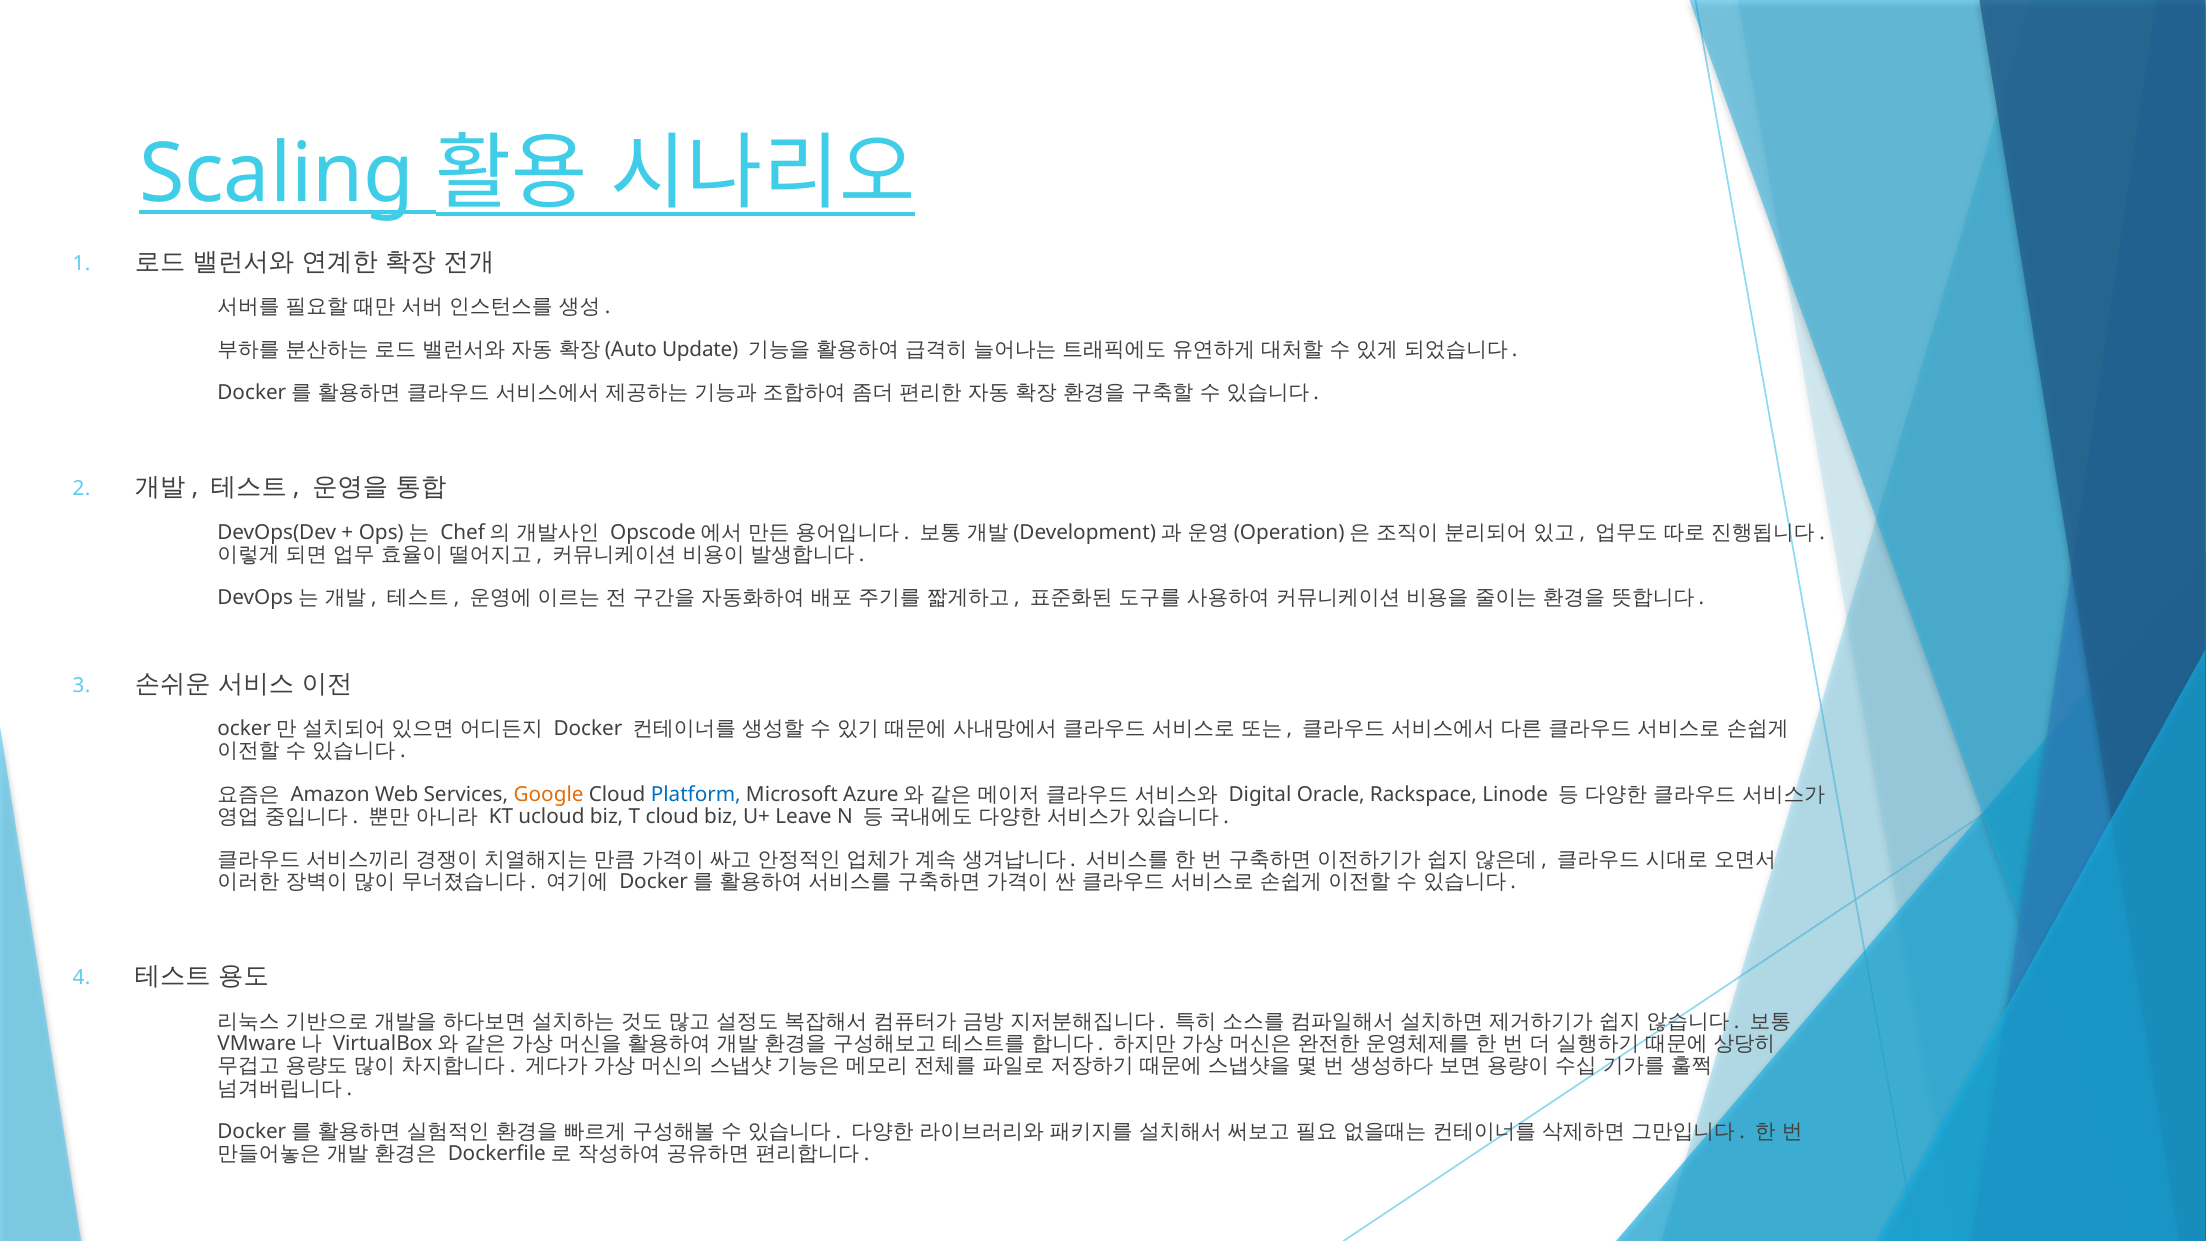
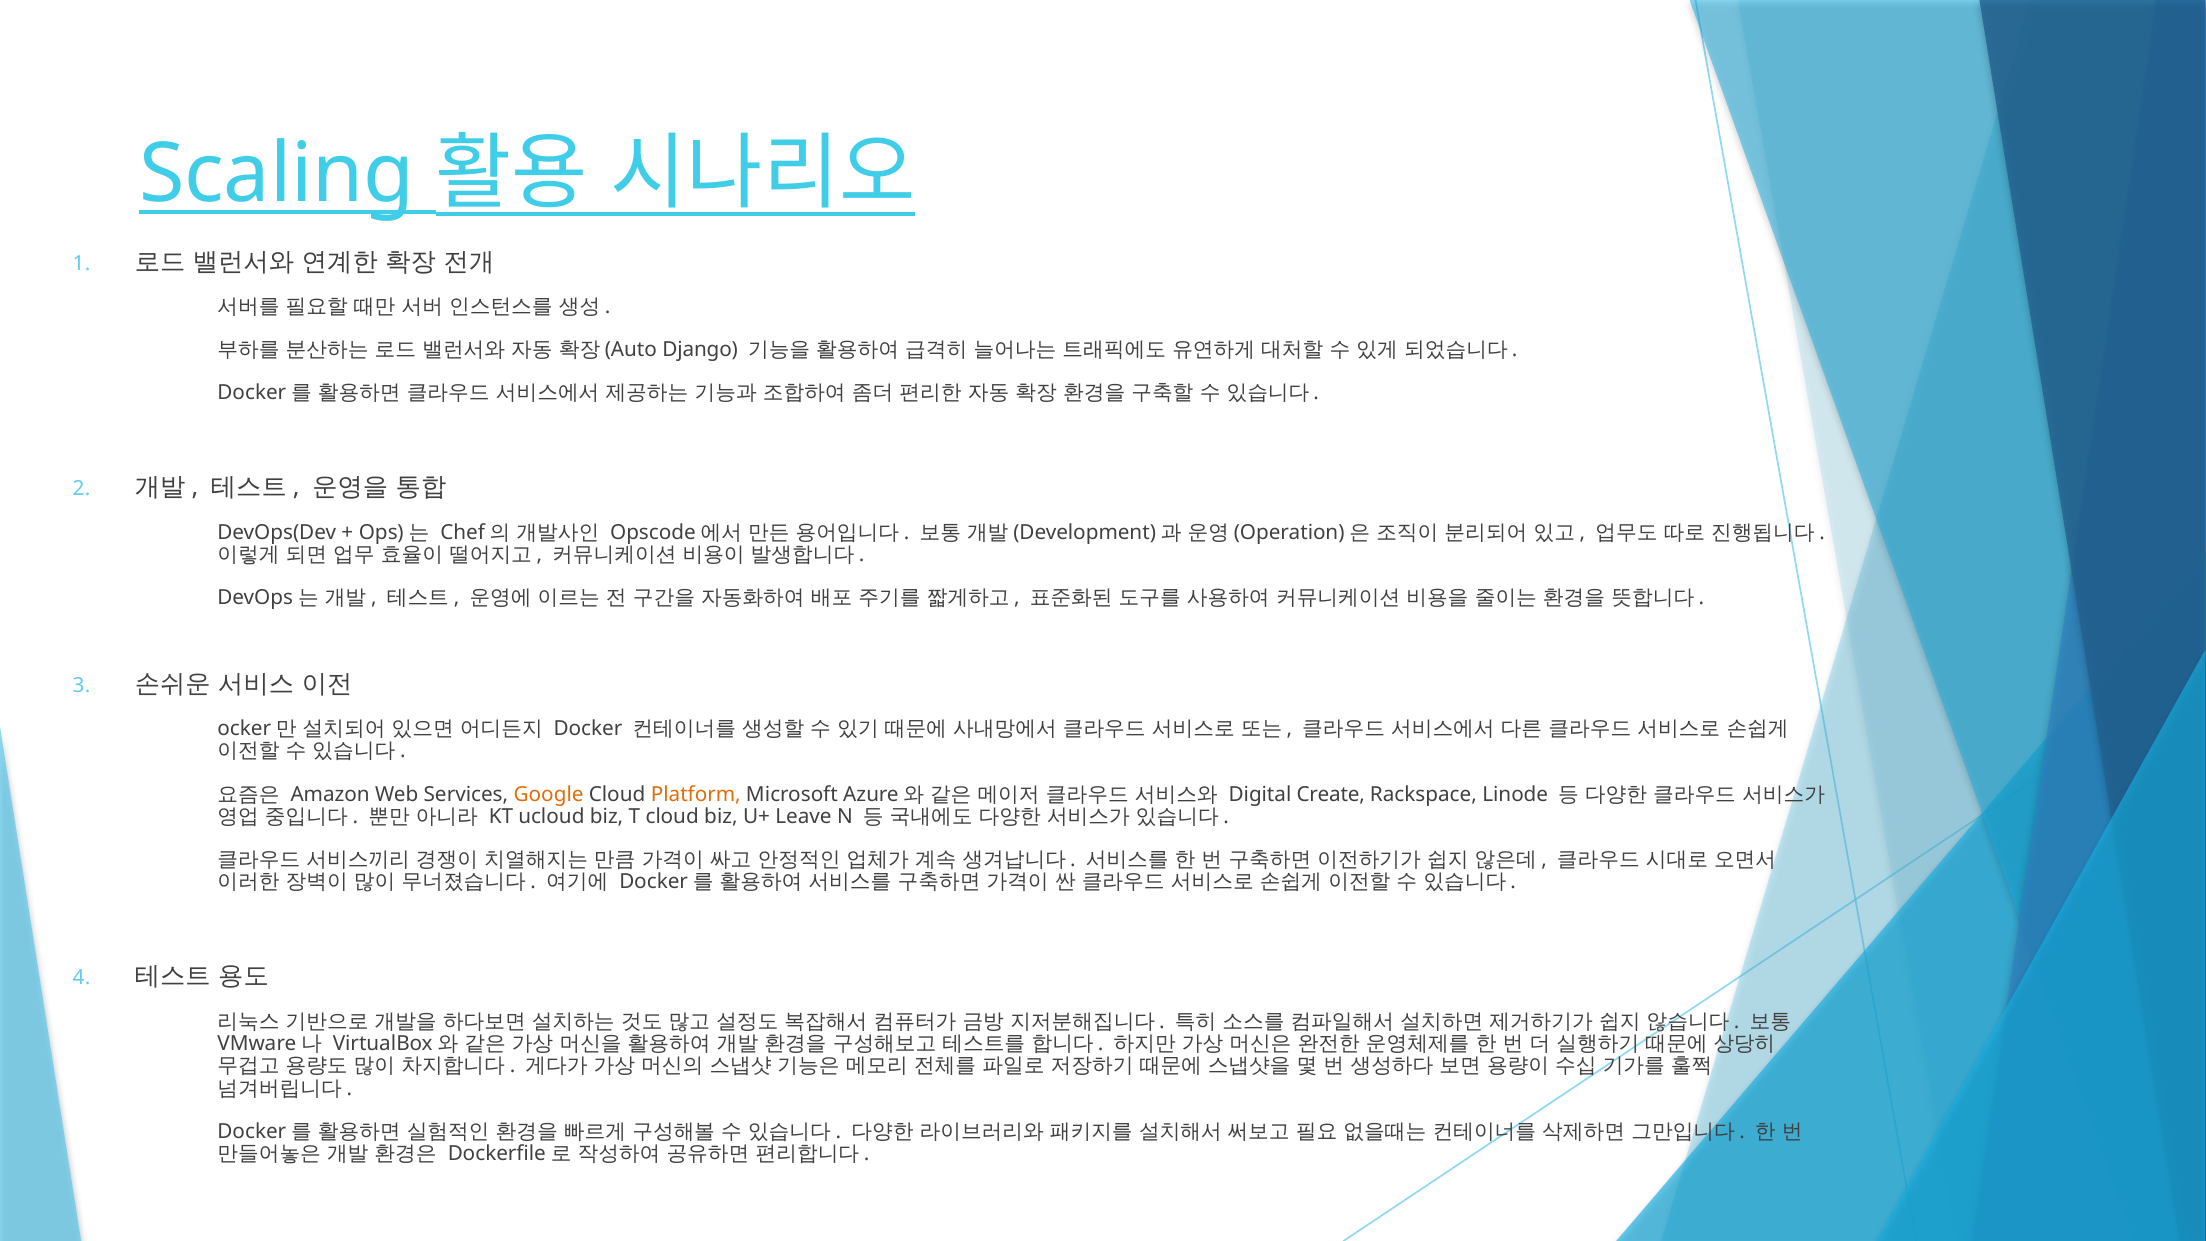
Update: Update -> Django (700, 350)
Platform colour: blue -> orange (696, 794)
Oracle: Oracle -> Create (1331, 794)
